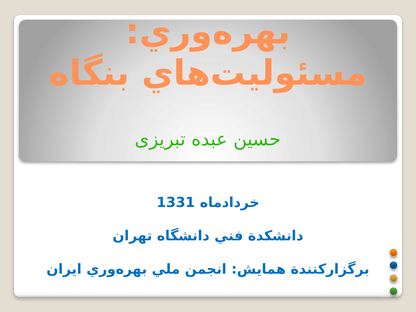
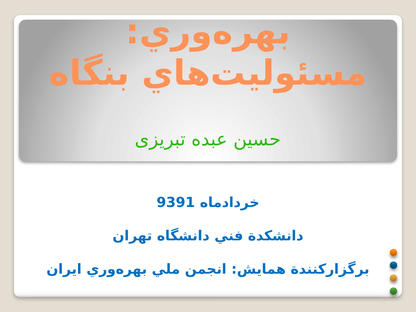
1331: 1331 -> 9391 (176, 203)
